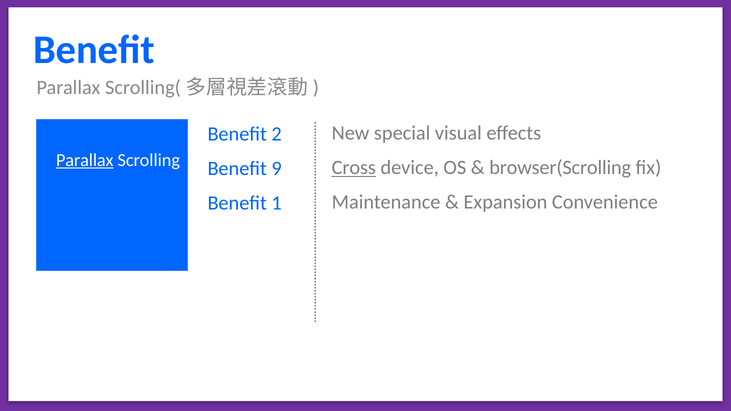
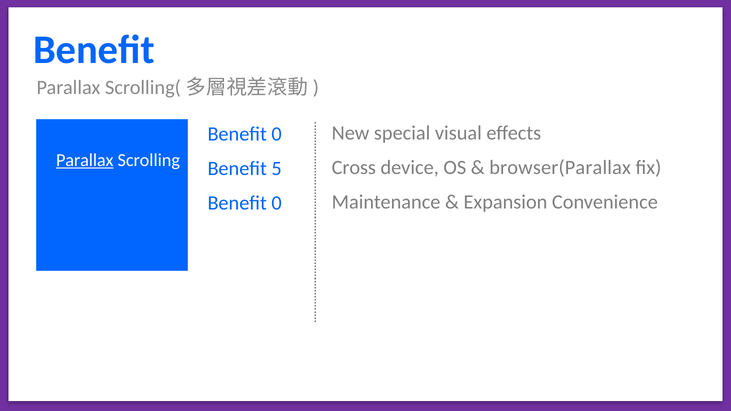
2: 2 -> 0 (277, 134)
Cross underline: present -> none (354, 168)
browser(Scrolling: browser(Scrolling -> browser(Parallax (560, 168)
9: 9 -> 5 (277, 169)
1: 1 -> 0 (277, 203)
